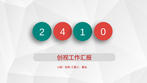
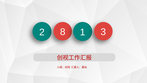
4: 4 -> 8 (63, 32)
0: 0 -> 3 (103, 32)
